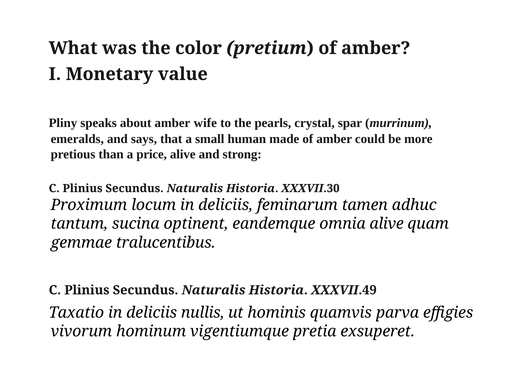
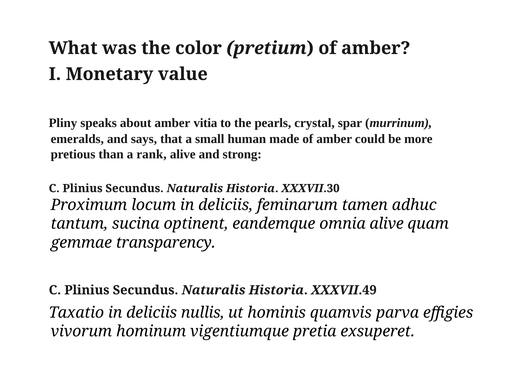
wife: wife -> vitia (205, 123)
price: price -> rank (151, 154)
tralucentibus: tralucentibus -> transparency (166, 243)
